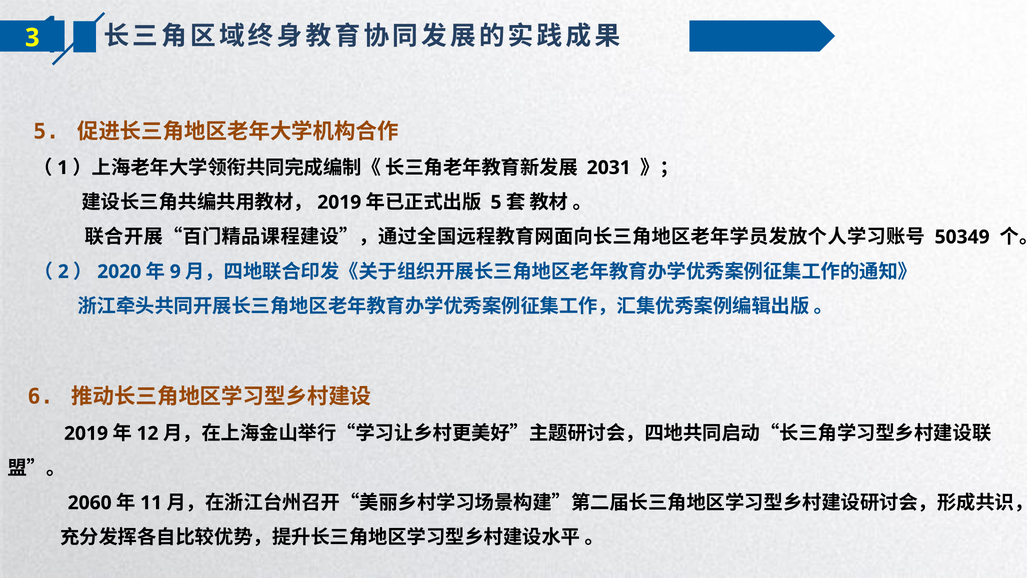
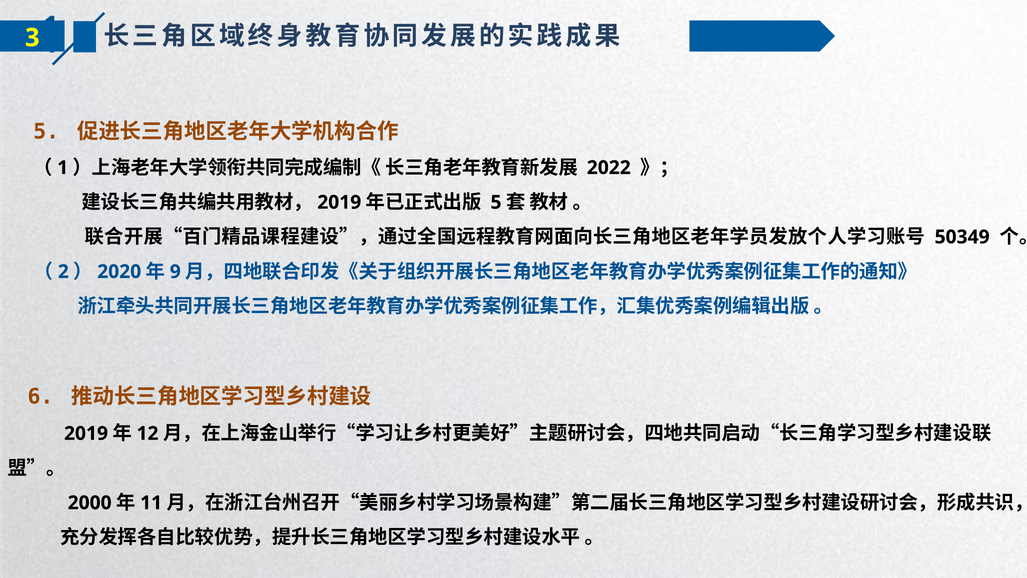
2031: 2031 -> 2022 (609, 168)
2060: 2060 -> 2000 (90, 503)
